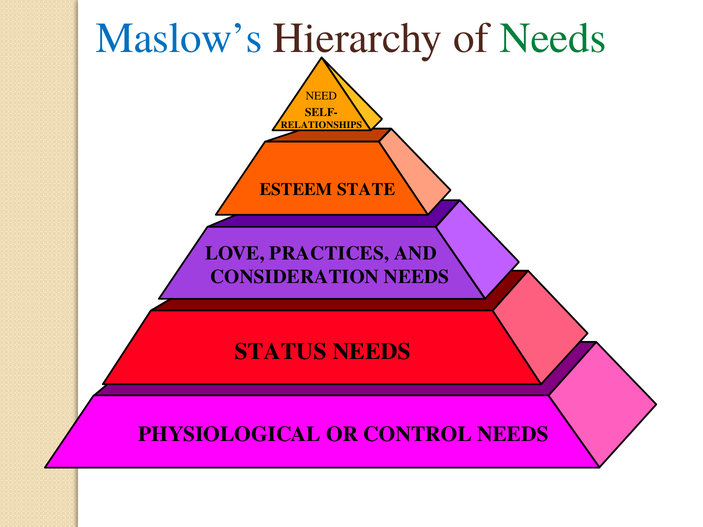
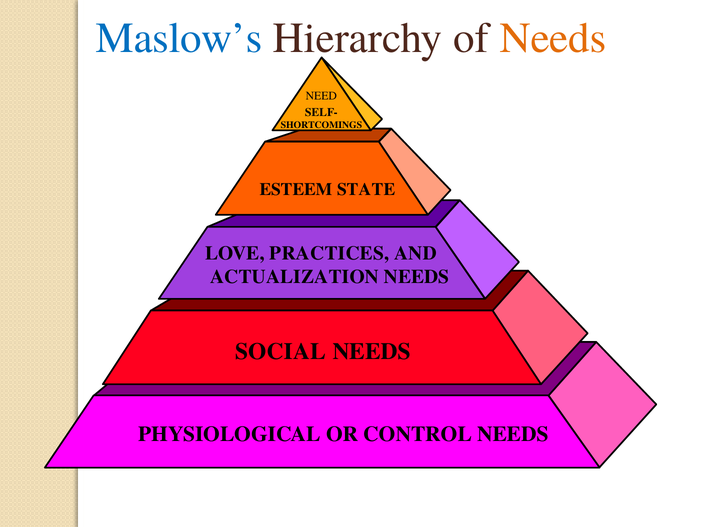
Needs colour: green -> orange (553, 38)
RELATIONSHIPS: RELATIONSHIPS -> SHORTCOMINGS (321, 125)
CONSIDERATION: CONSIDERATION -> ACTUALIZATION (295, 277)
STATUS: STATUS -> SOCIAL (281, 352)
